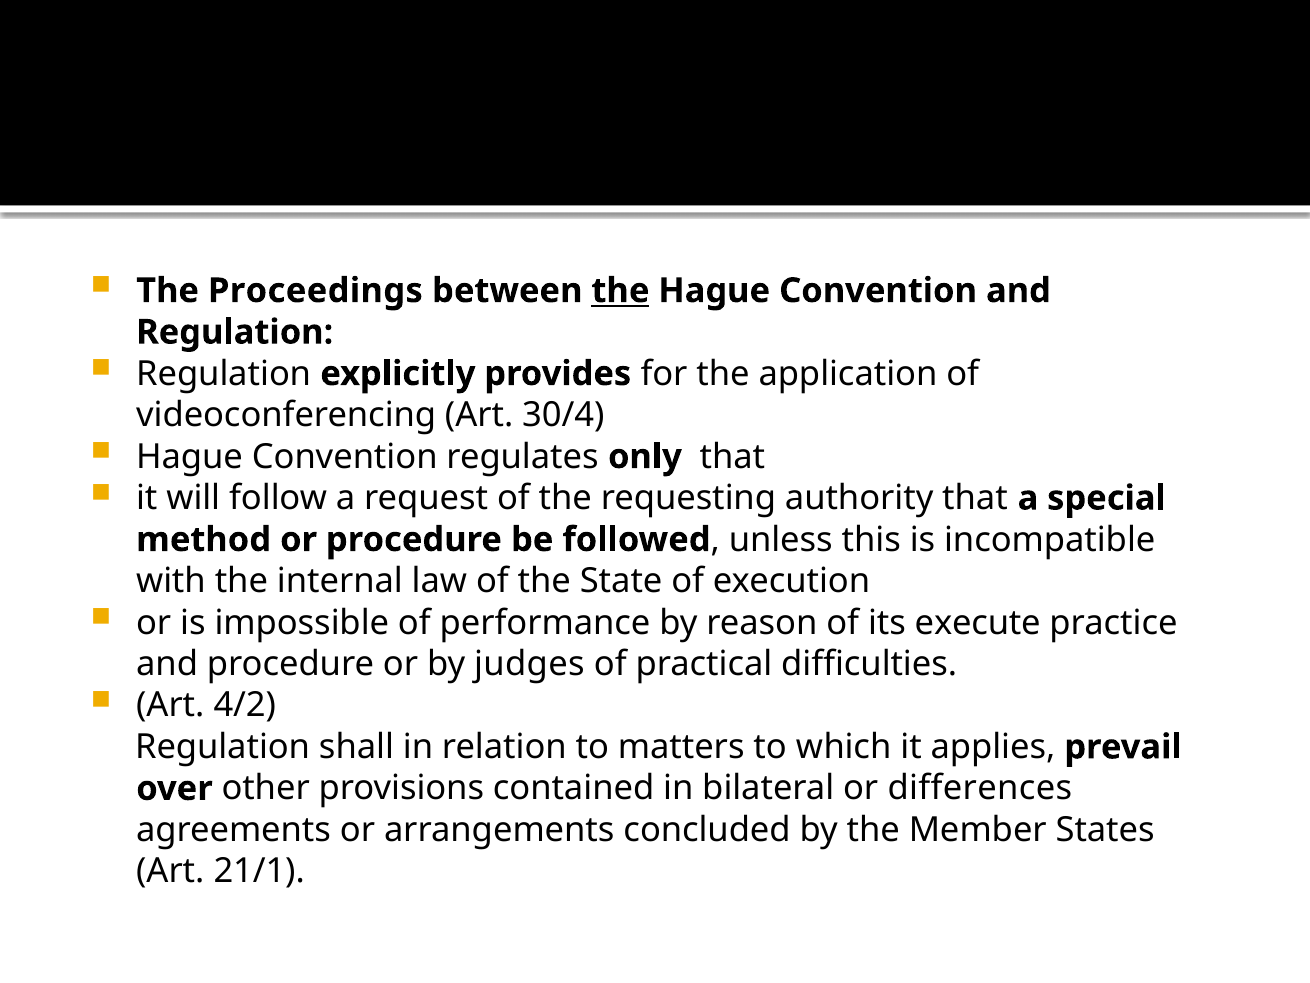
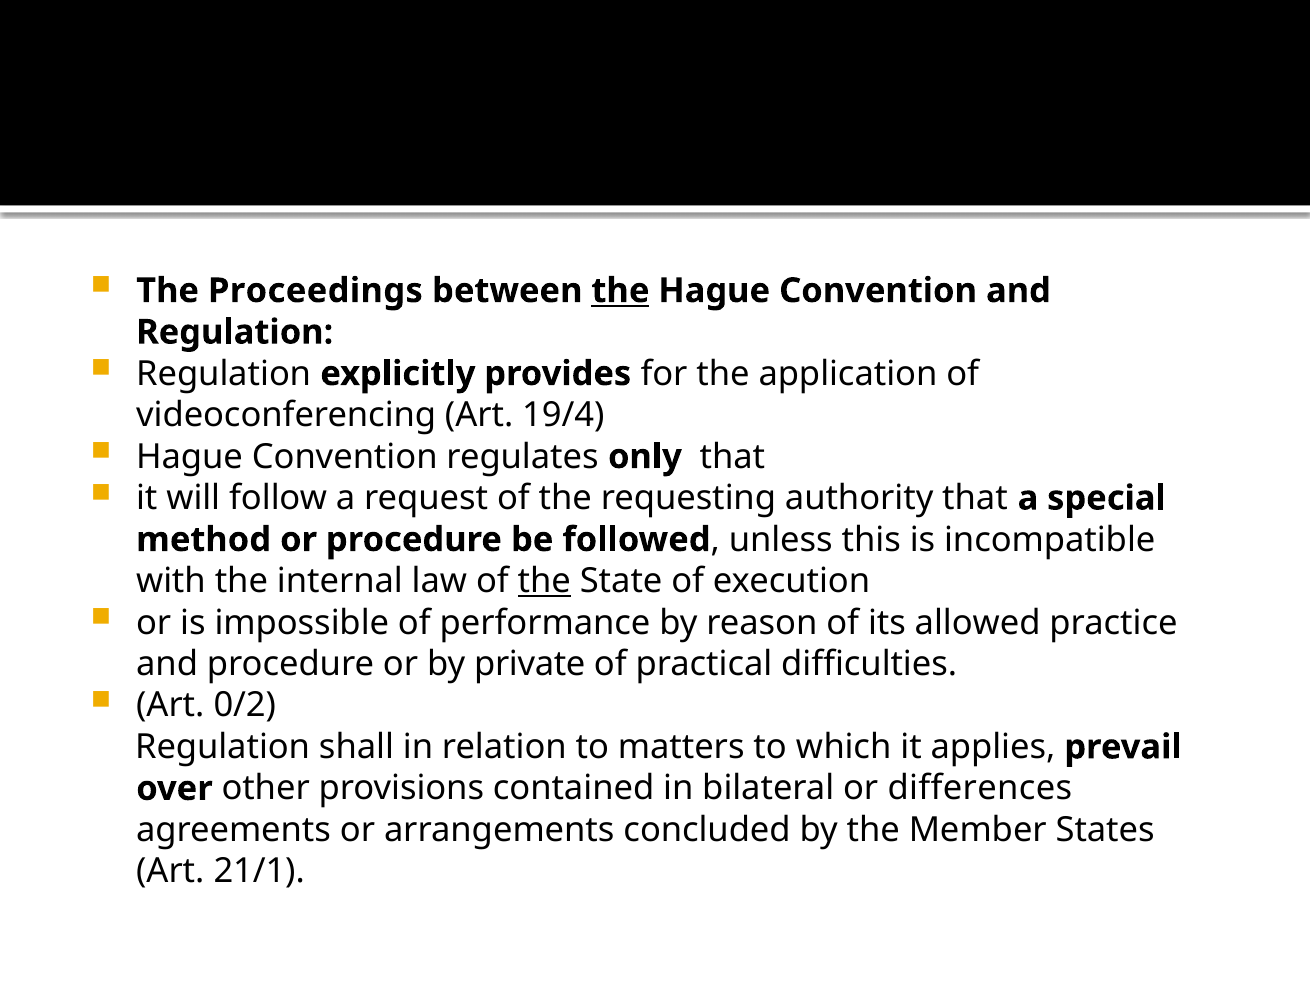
30/4: 30/4 -> 19/4 (563, 415)
the underline: none -> present (544, 581)
execute: execute -> allowed (978, 622)
judges: judges -> private (530, 664)
4/2: 4/2 -> 0/2 (245, 705)
